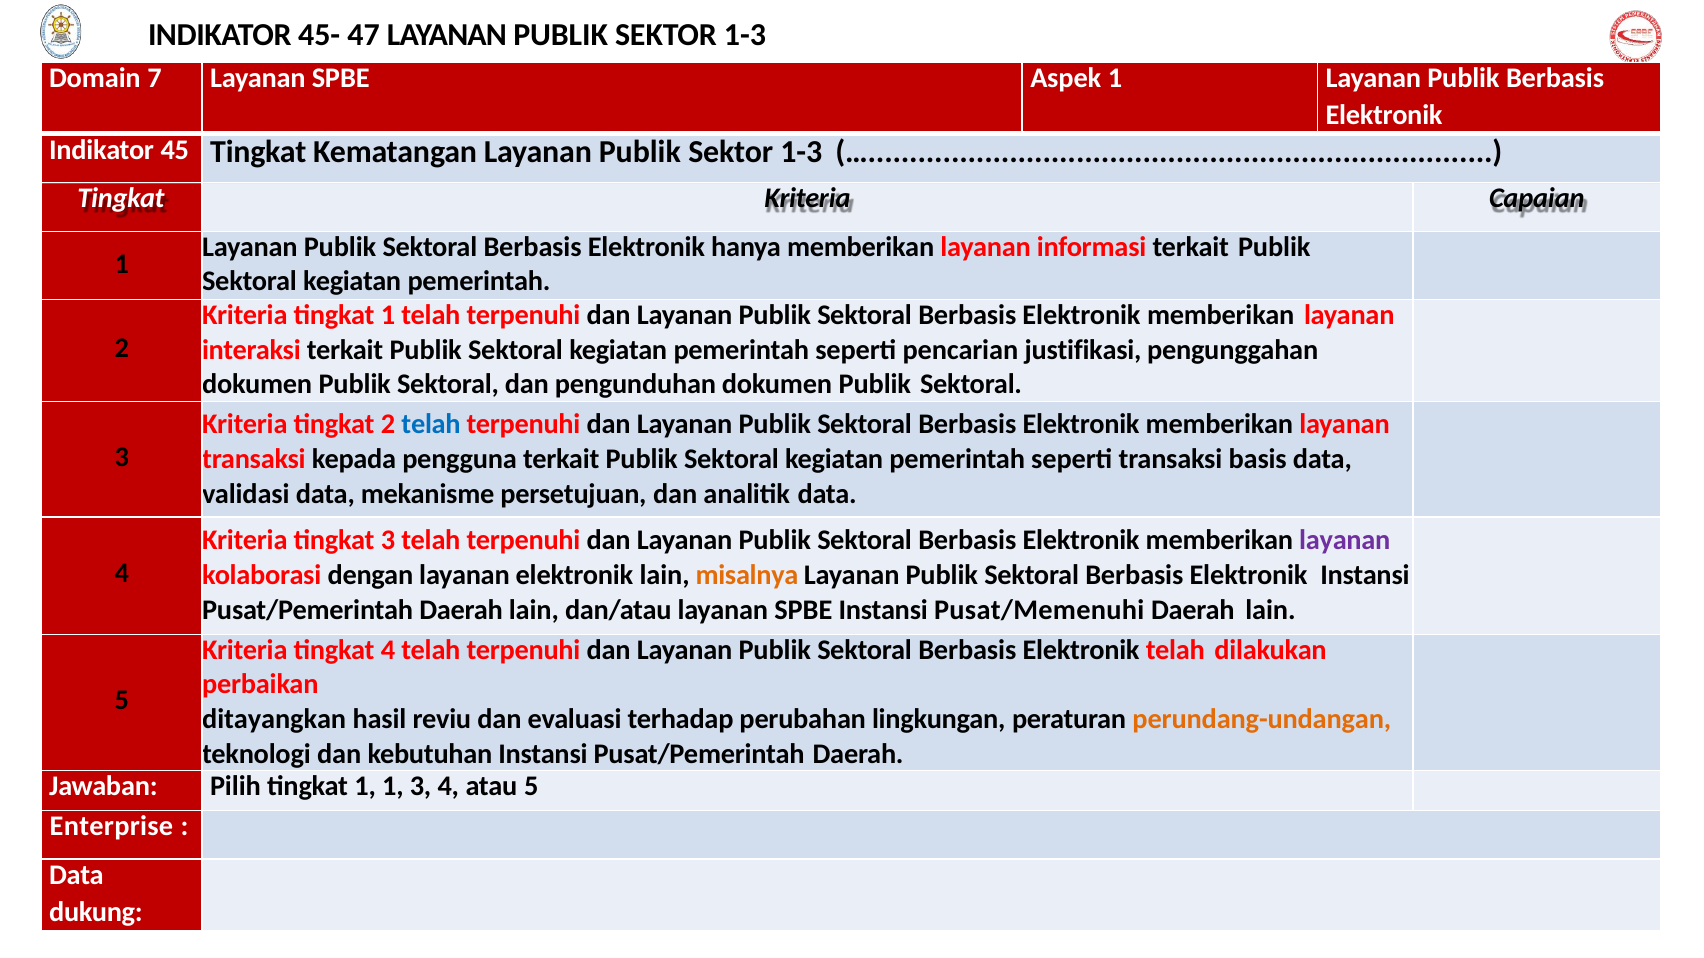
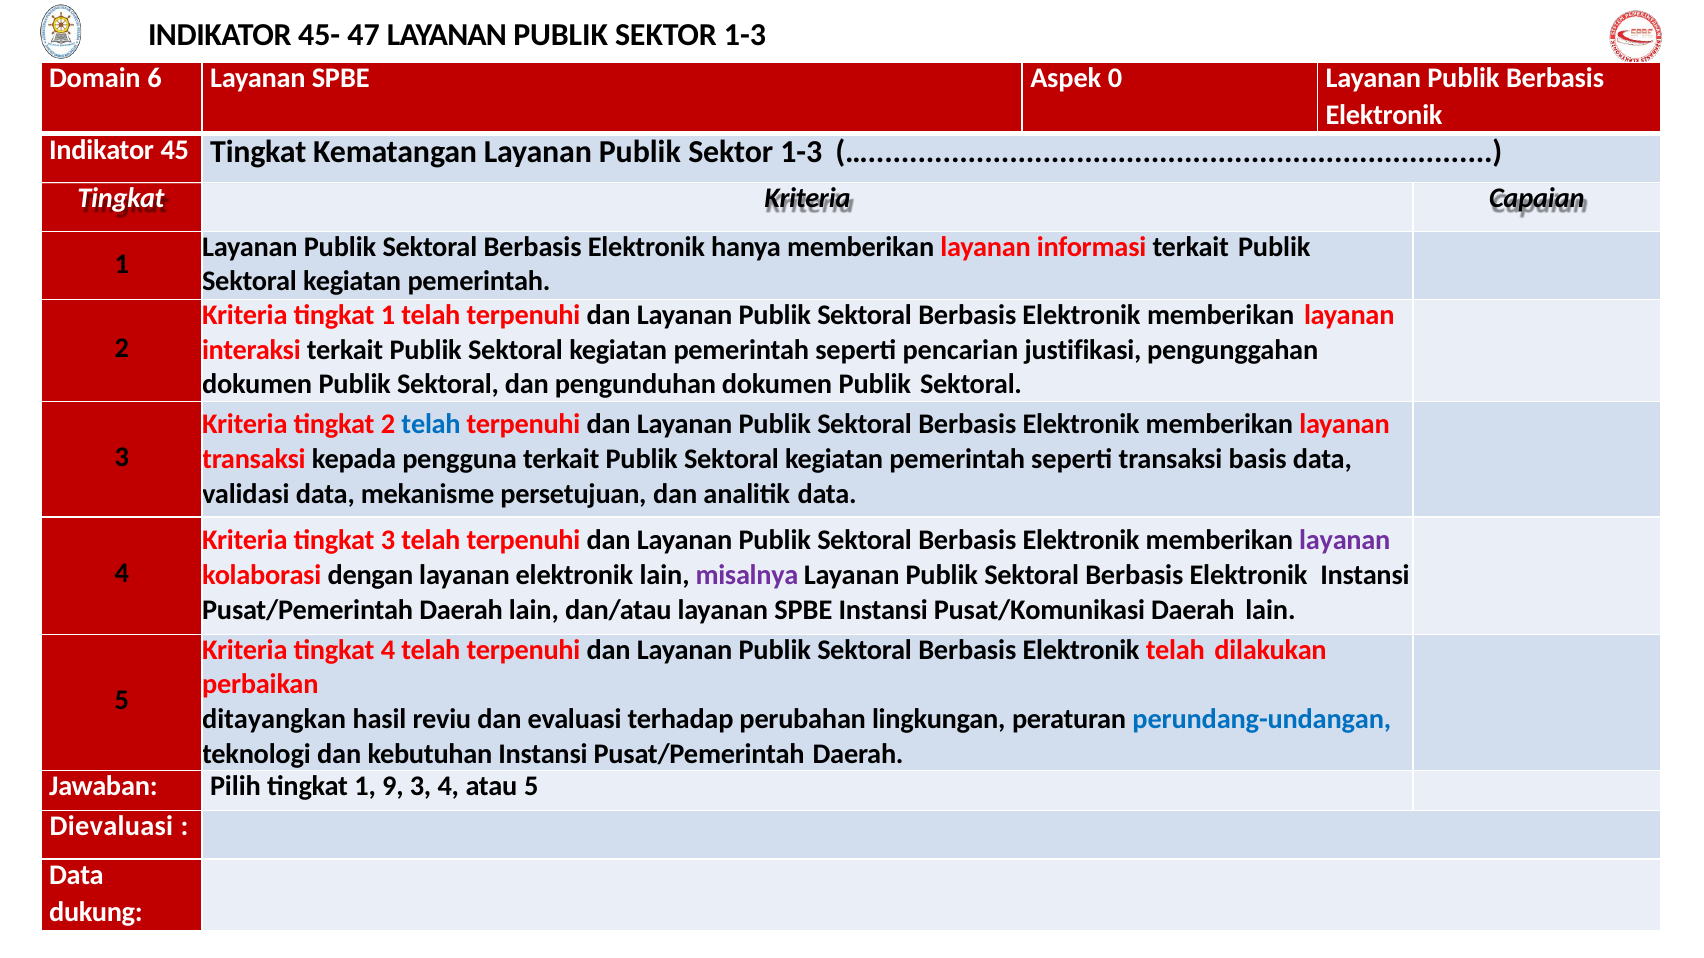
7: 7 -> 6 (154, 79)
Aspek 1: 1 -> 0 (1115, 79)
misalnya colour: orange -> purple (747, 576)
Pusat/Memenuhi: Pusat/Memenuhi -> Pusat/Komunikasi (1039, 610)
perundang-undangan colour: orange -> blue (1262, 720)
1 1: 1 -> 9 (393, 787)
Enterprise: Enterprise -> Dievaluasi (111, 827)
